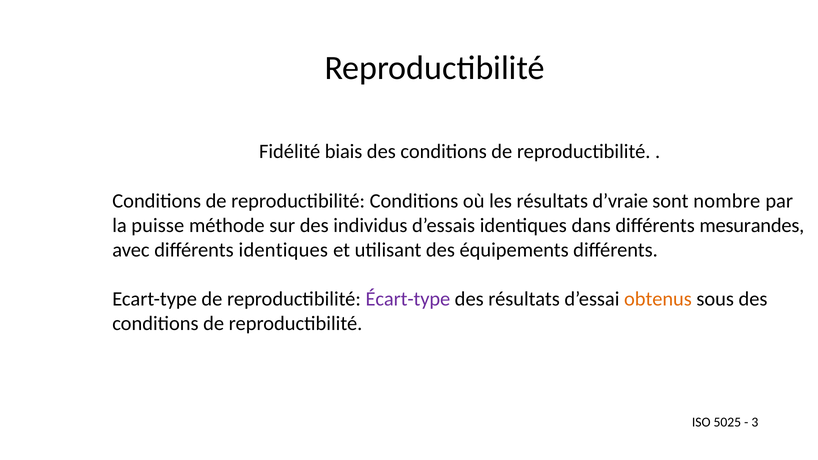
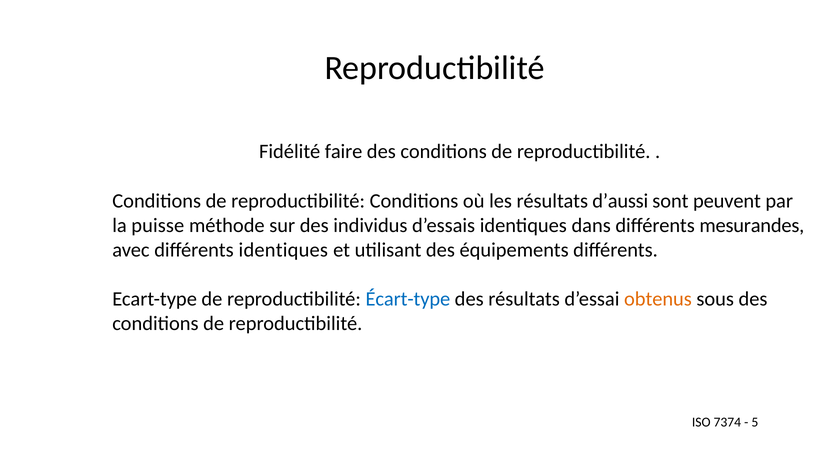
biais: biais -> faire (344, 152)
d’vraie: d’vraie -> d’aussi (620, 201)
nombre: nombre -> peuvent (727, 201)
Écart-type colour: purple -> blue (408, 299)
5025: 5025 -> 7374 (727, 423)
3: 3 -> 5 (755, 423)
